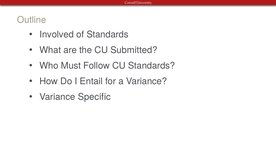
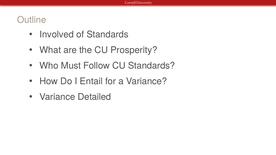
Submitted: Submitted -> Prosperity (134, 50)
Specific: Specific -> Detailed (94, 97)
